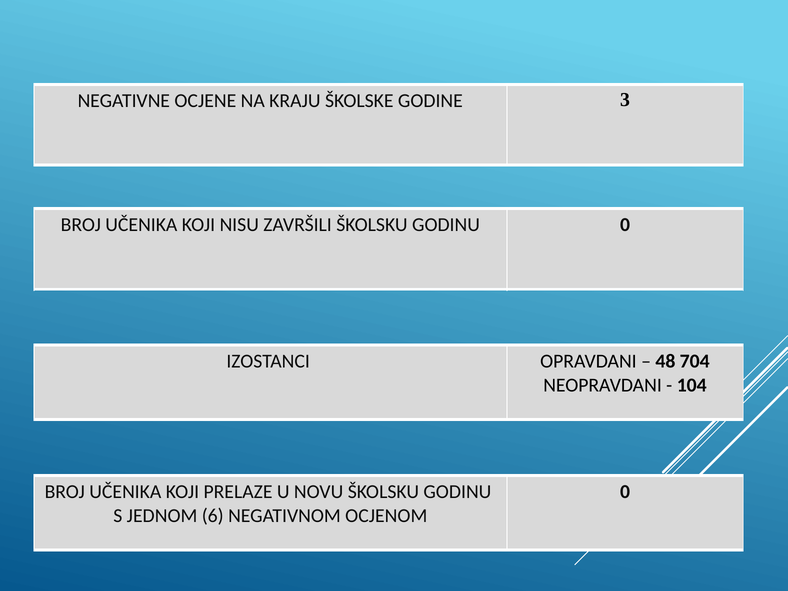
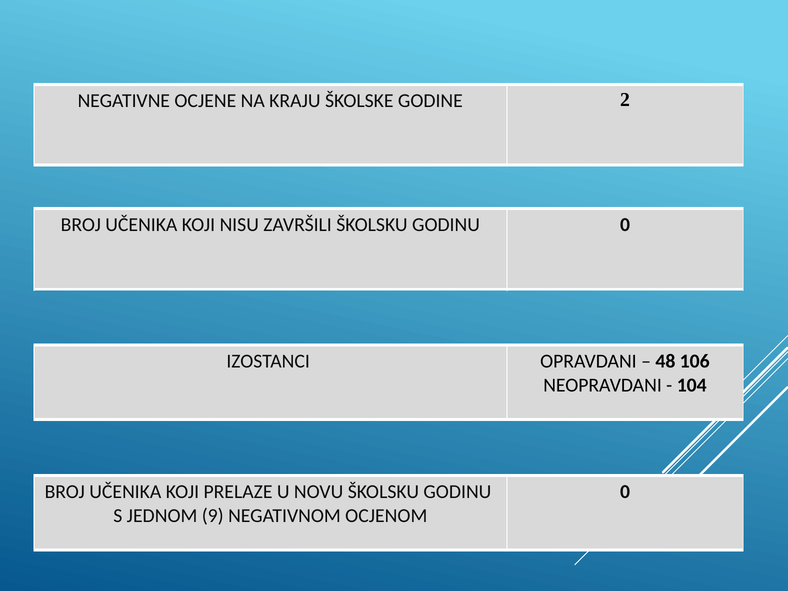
3: 3 -> 2 (625, 100)
704: 704 -> 106 (695, 361)
6: 6 -> 9 (213, 516)
